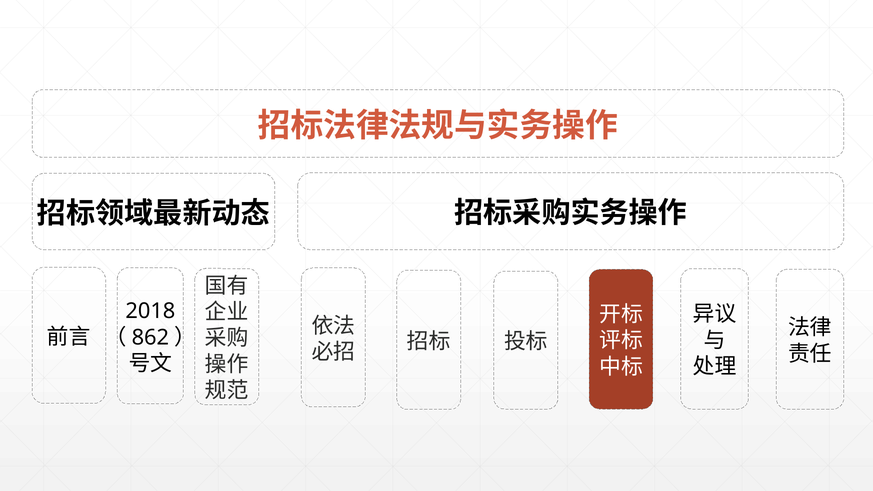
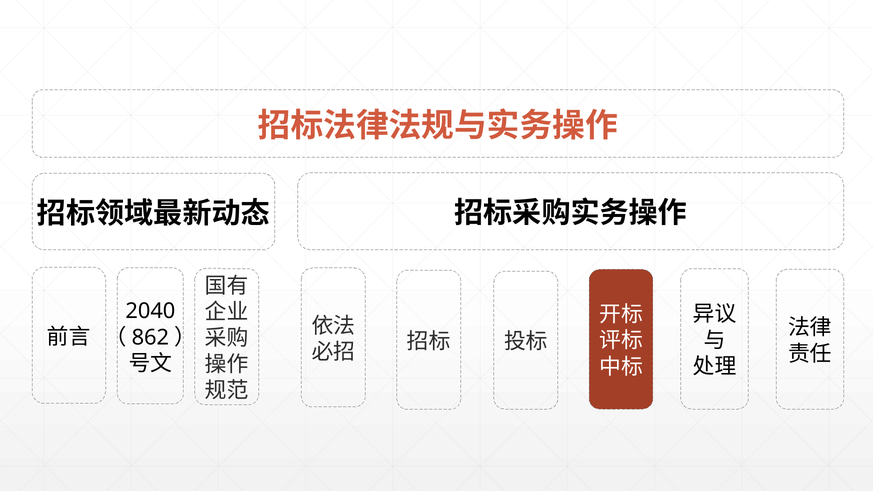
2018: 2018 -> 2040 (150, 311)
